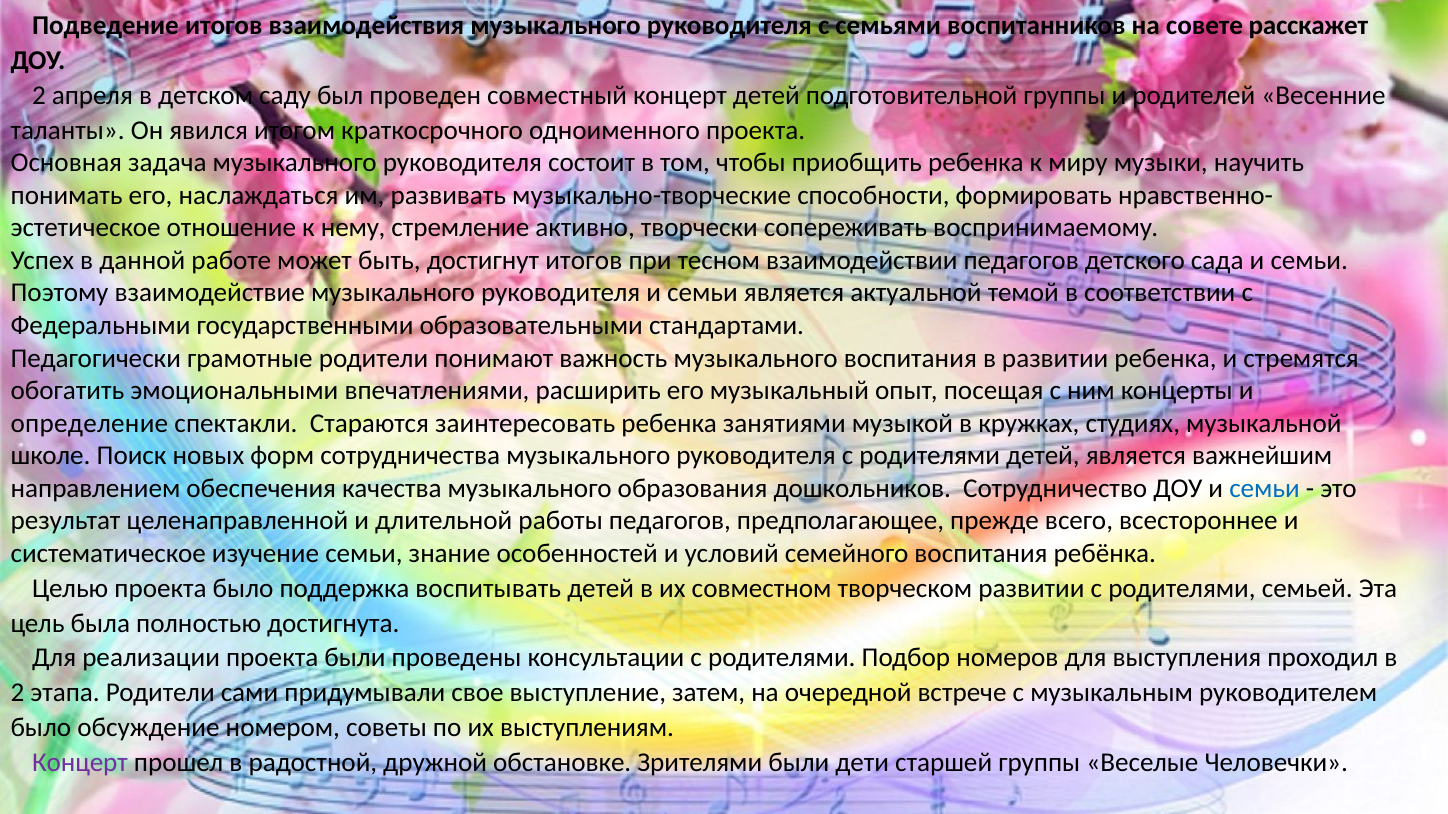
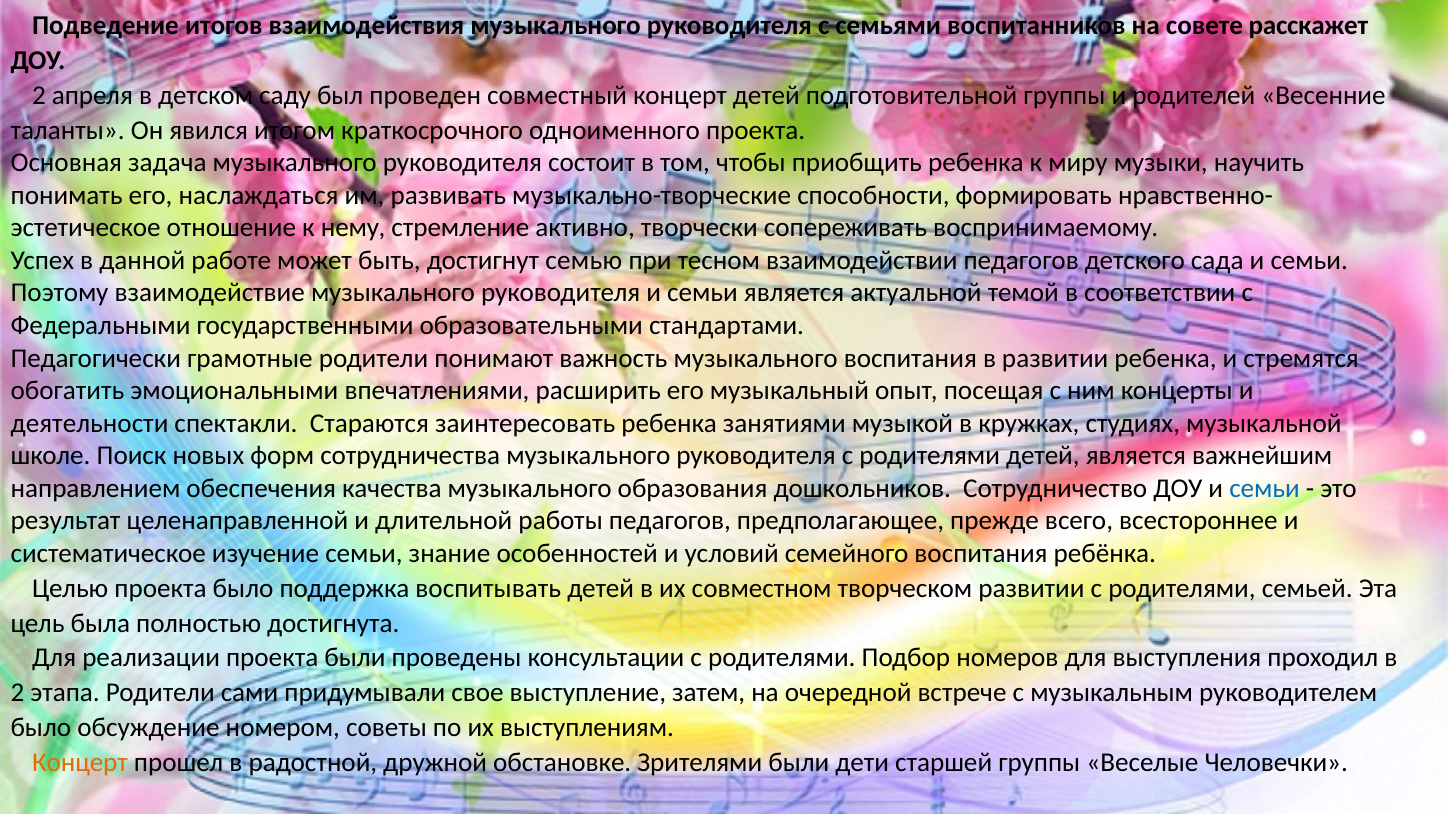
достигнут итогов: итогов -> семью (584, 261)
определение: определение -> деятельности (90, 424)
Концерт colour: purple -> orange (80, 763)
